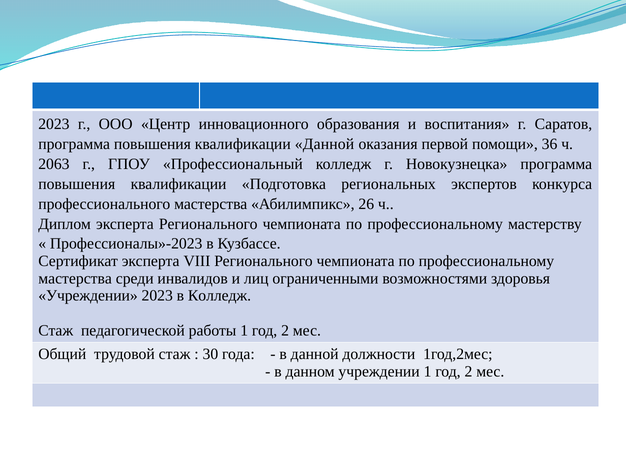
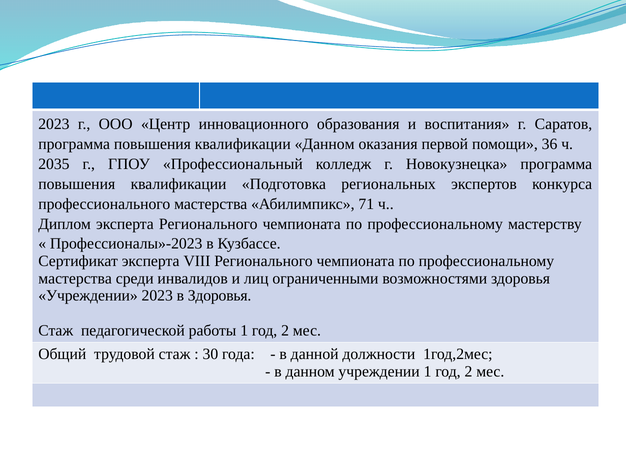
квалификации Данной: Данной -> Данном (325, 144)
2063: 2063 -> 2035 (54, 164)
26: 26 -> 71 (366, 204)
в Колледж: Колледж -> Здоровья (220, 295)
